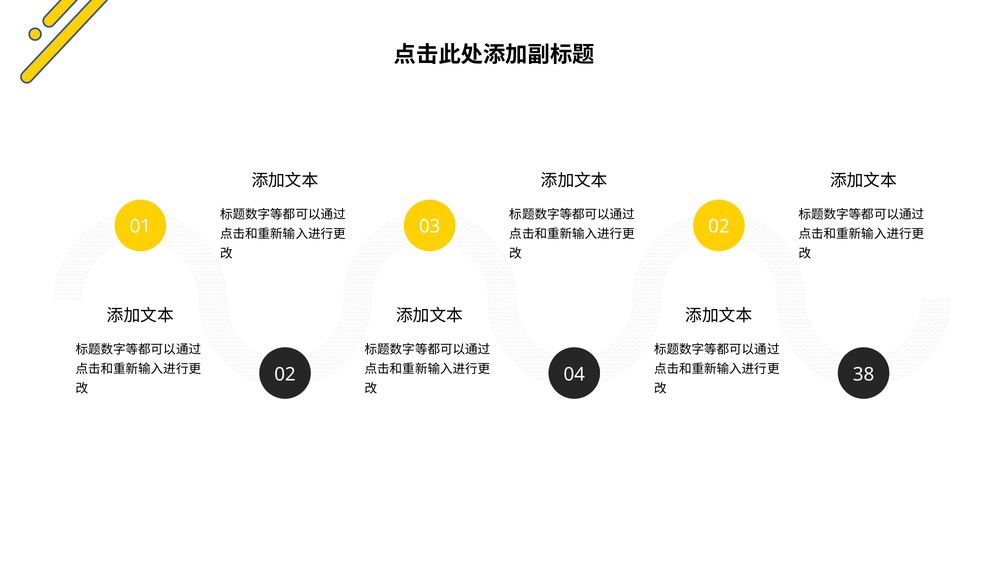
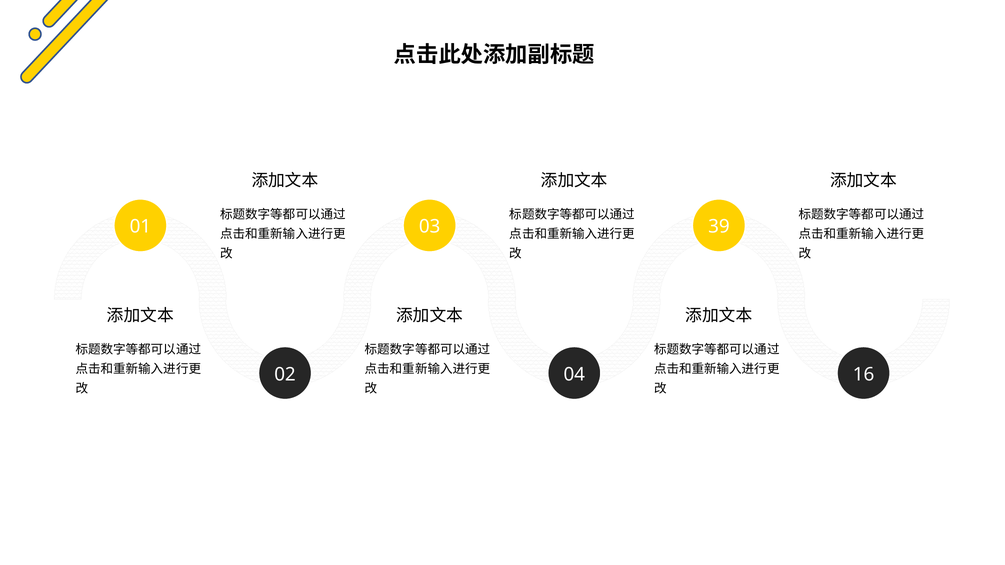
03 02: 02 -> 39 (719, 227)
38: 38 -> 16 (864, 375)
